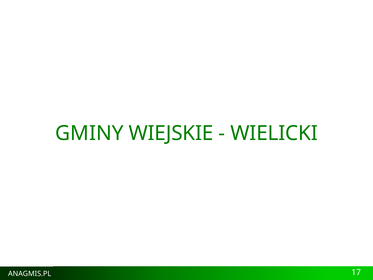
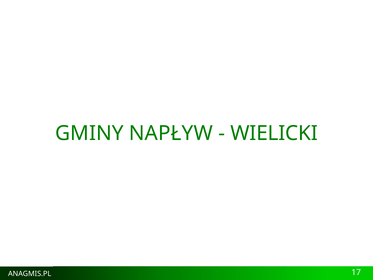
WIEJSKIE: WIEJSKIE -> NAPŁYW (171, 133)
